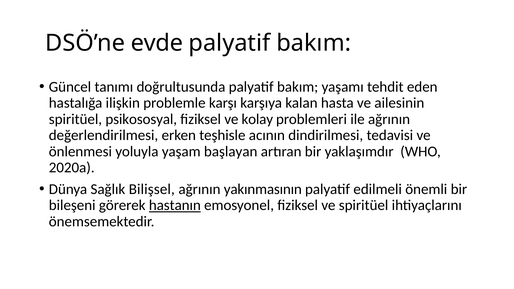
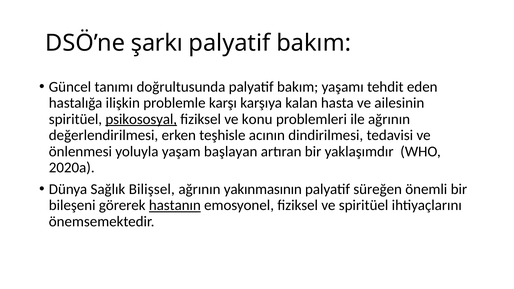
evde: evde -> şarkı (157, 43)
psikososyal underline: none -> present (141, 119)
kolay: kolay -> konu (257, 119)
edilmeli: edilmeli -> süreğen (378, 189)
